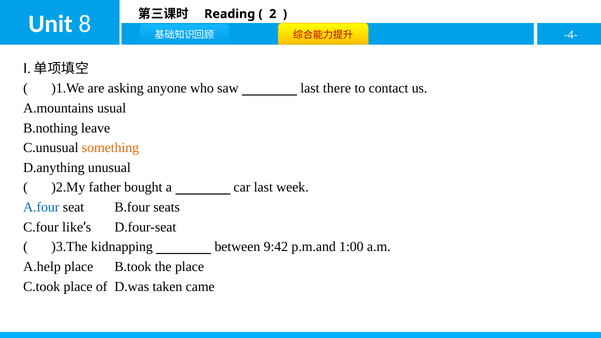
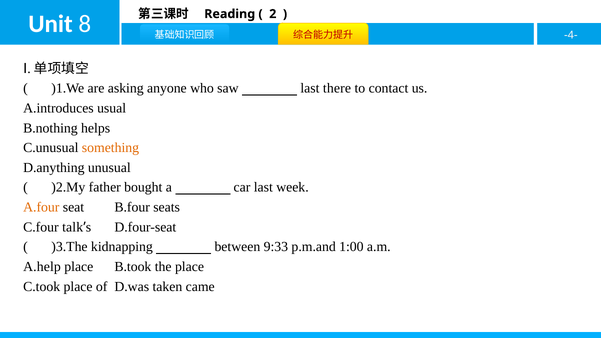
A.mountains: A.mountains -> A.introduces (58, 108)
leave: leave -> helps (96, 128)
A.four colour: blue -> orange (41, 207)
like: like -> talk (73, 227)
9:42: 9:42 -> 9:33 (276, 247)
